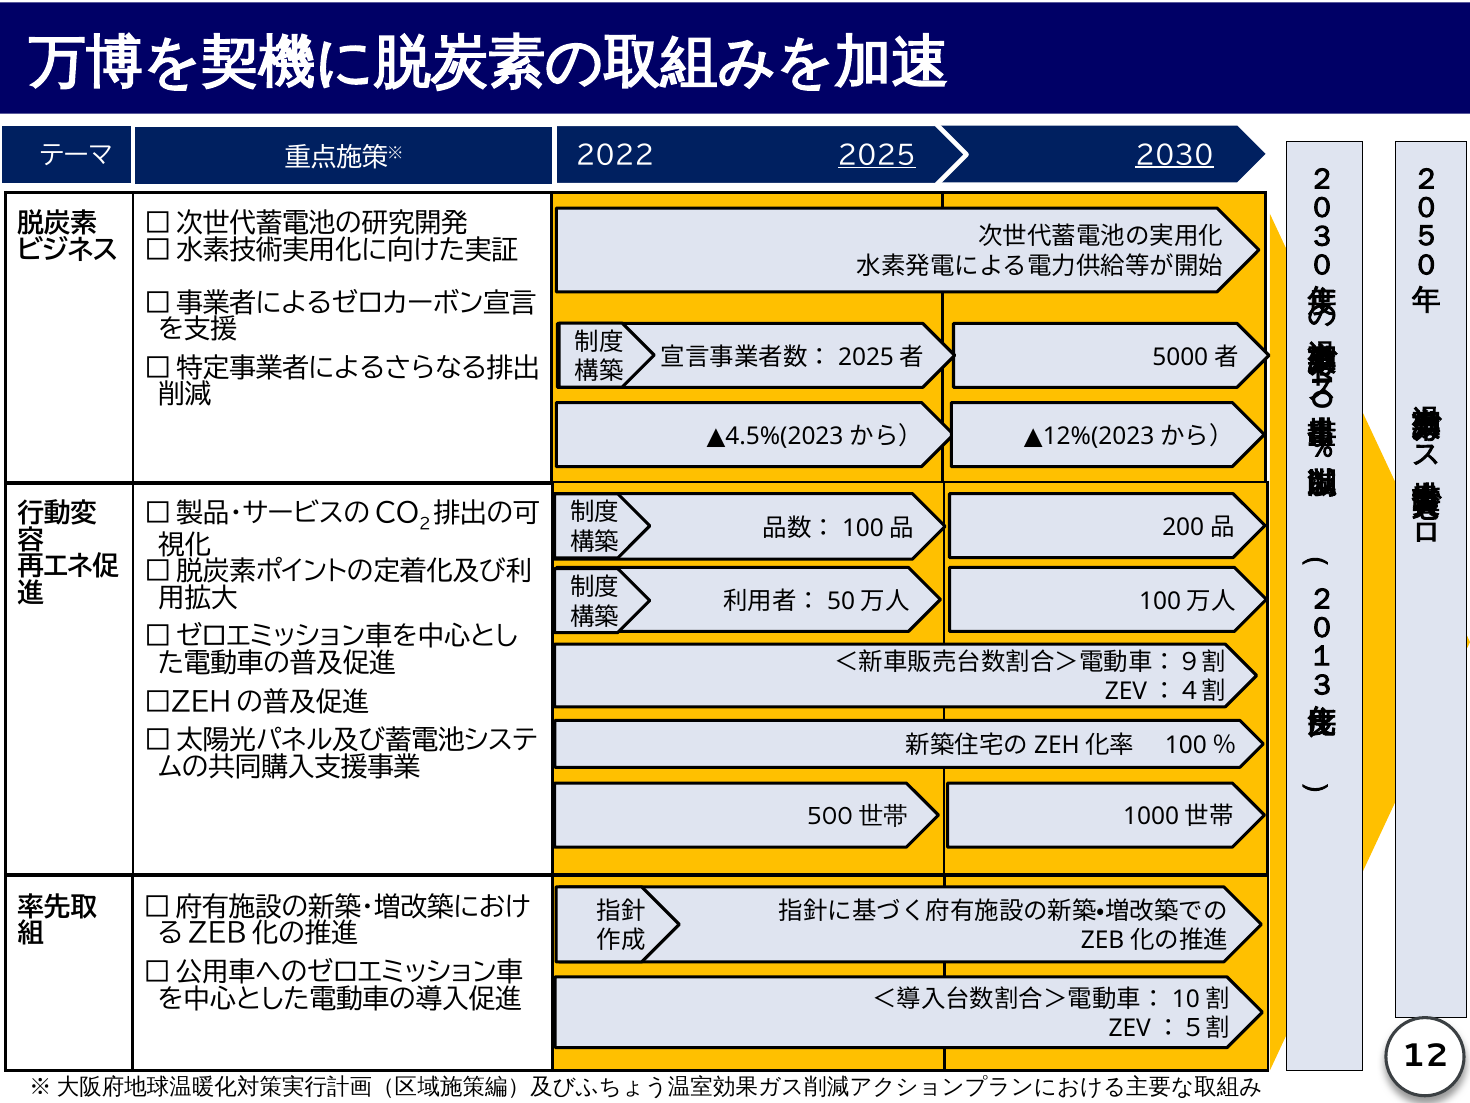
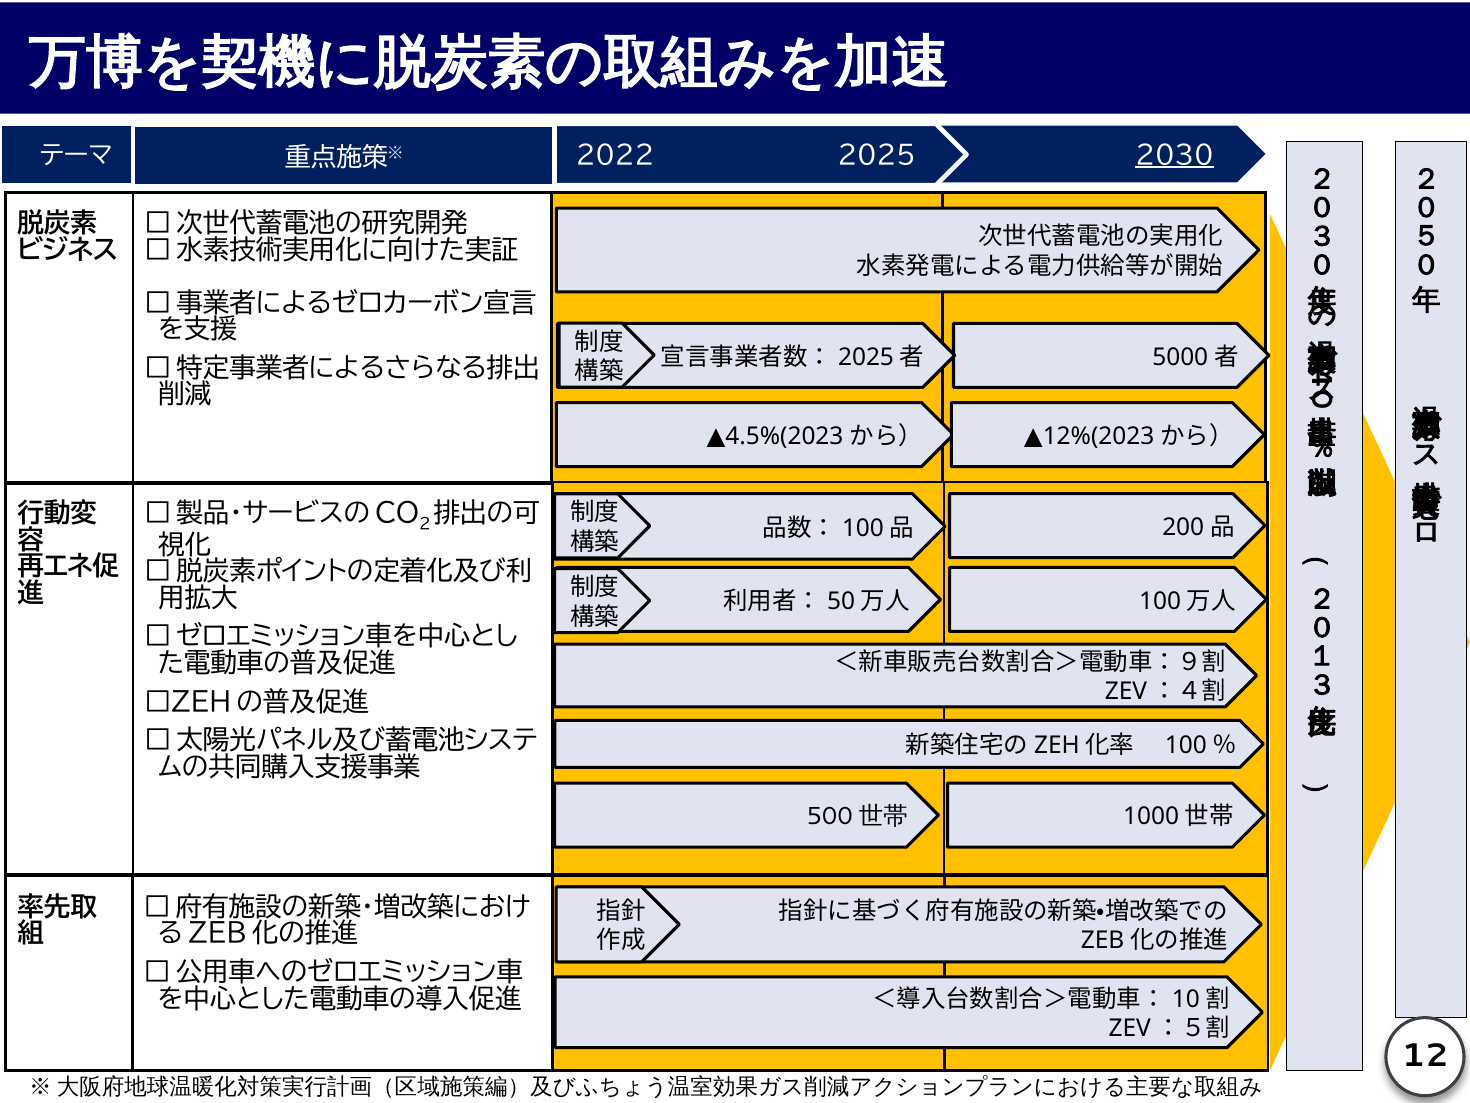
2025 underline: present -> none (877, 156)
